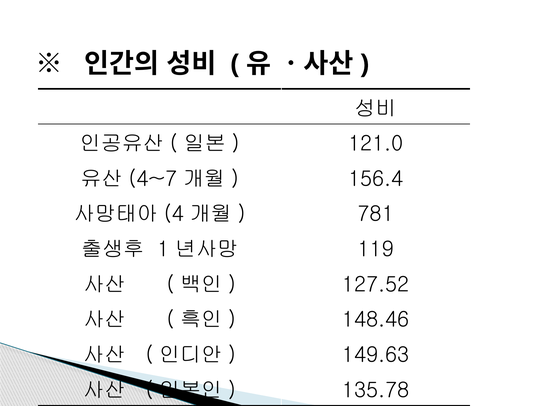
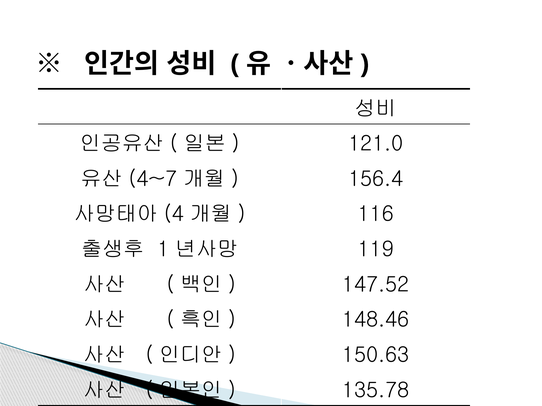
781: 781 -> 116 (376, 214)
127.52: 127.52 -> 147.52 (376, 285)
149.63: 149.63 -> 150.63 (376, 355)
